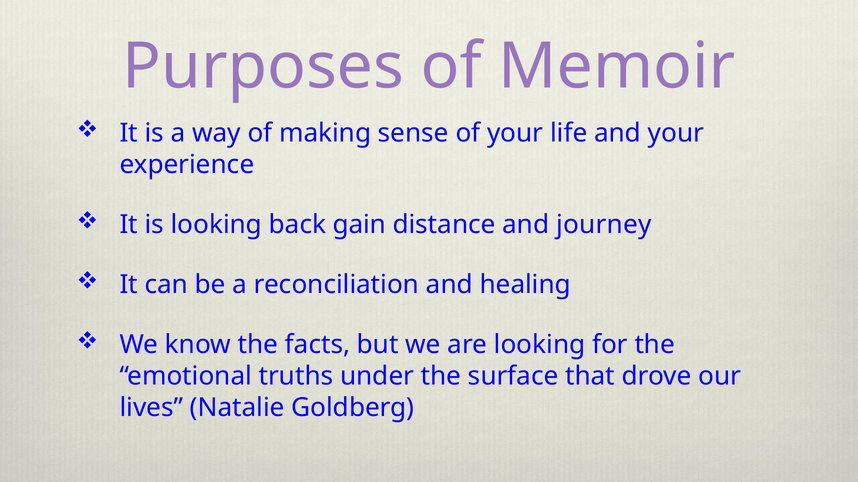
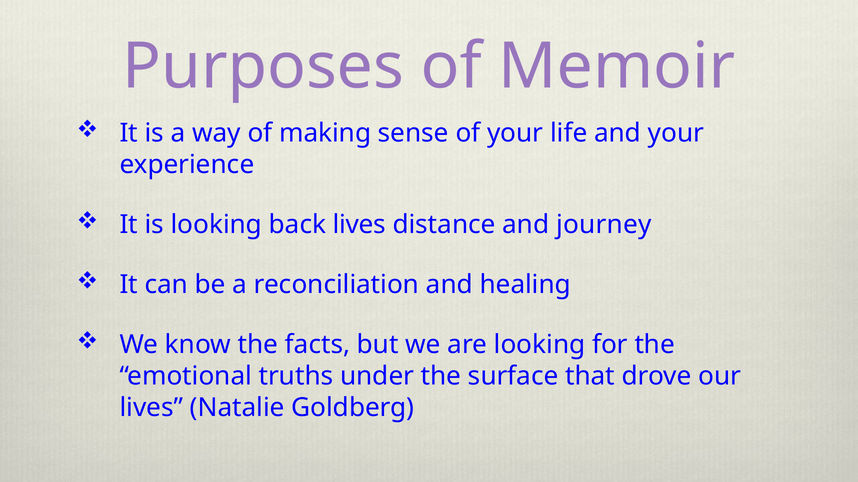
back gain: gain -> lives (359, 225)
